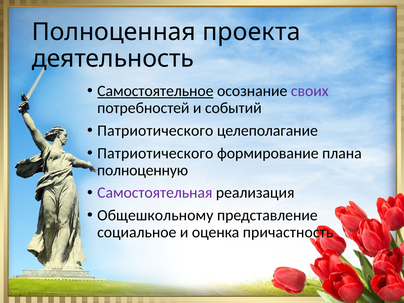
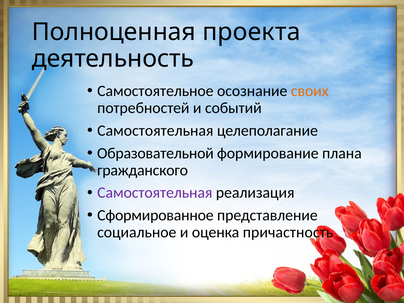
Самостоятельное underline: present -> none (155, 91)
своих colour: purple -> orange (310, 91)
Патриотического: Патриотического -> Самостоятельная (155, 131)
Патриотического: Патриотического -> Образовательной (155, 153)
полноценную: полноценную -> гражданского (143, 170)
Общешкольному: Общешкольному -> Сформированное (155, 215)
